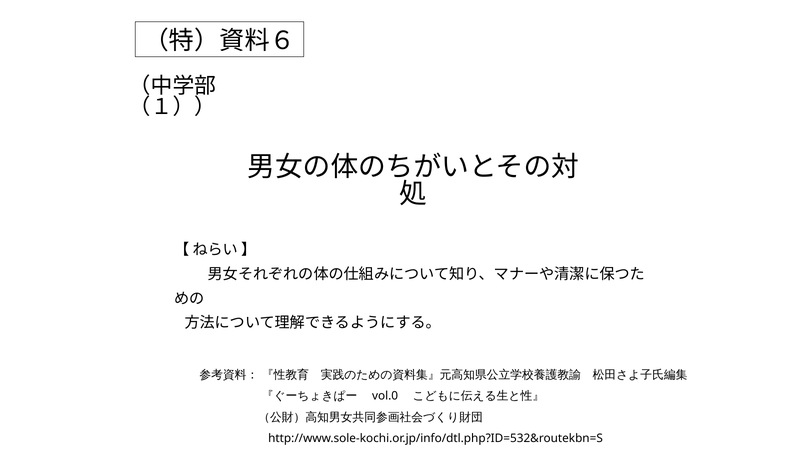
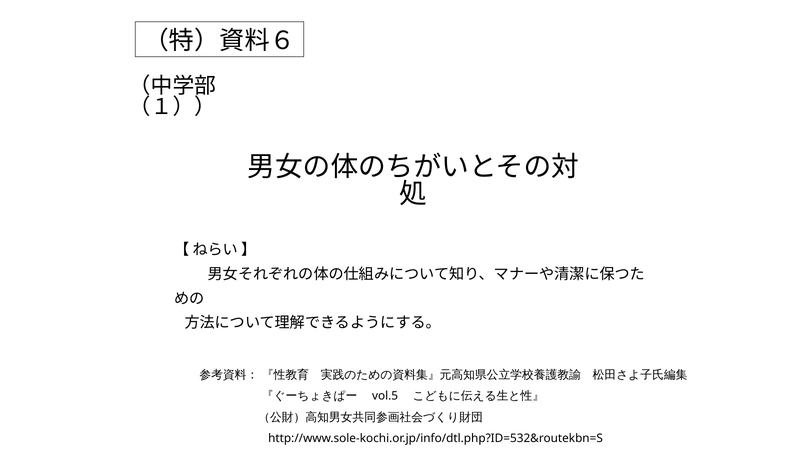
vol.0: vol.0 -> vol.5 (385, 396)
